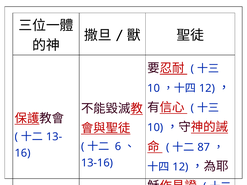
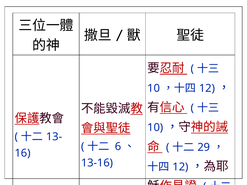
87: 87 -> 29 (204, 147)
